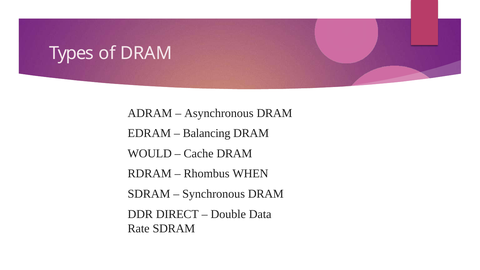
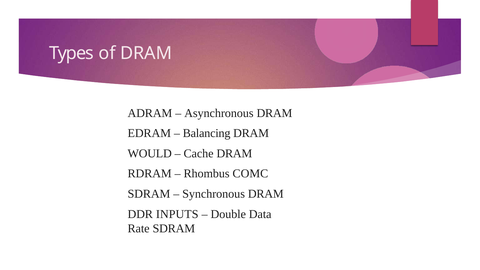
WHEN: WHEN -> COMC (250, 174)
DIRECT: DIRECT -> INPUTS (177, 214)
